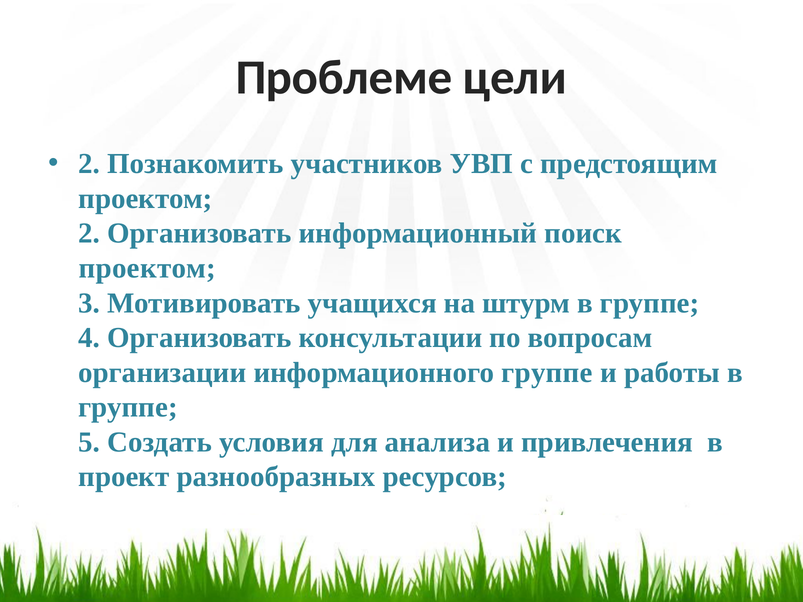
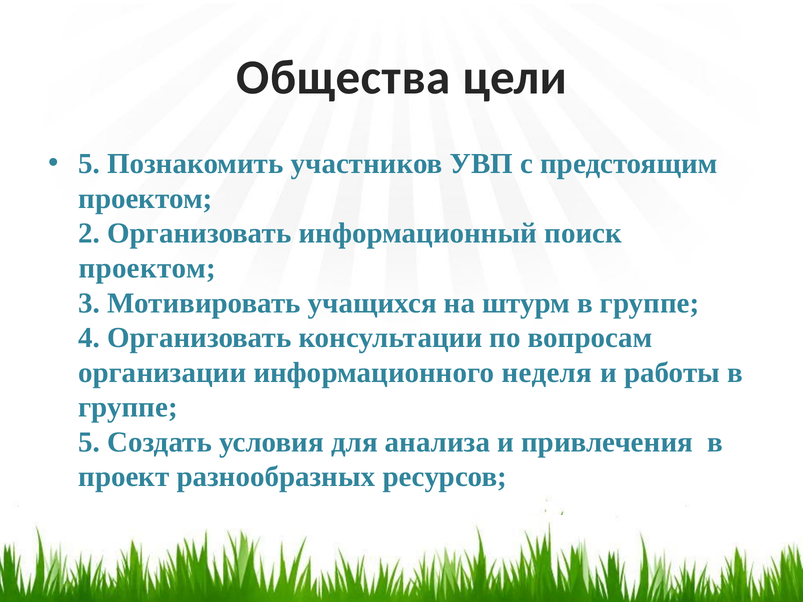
Проблеме: Проблеме -> Общества (343, 78)
2: 2 -> 5 (89, 164)
информационного группе: группе -> неделя (547, 373)
